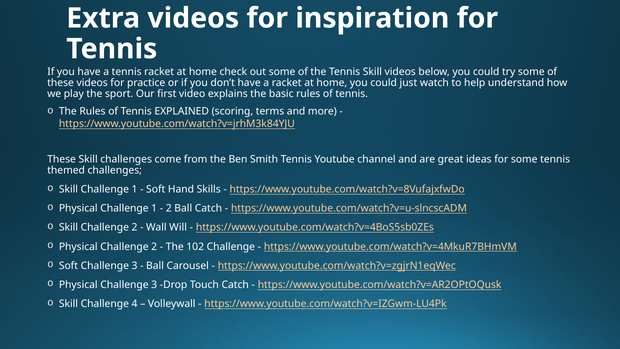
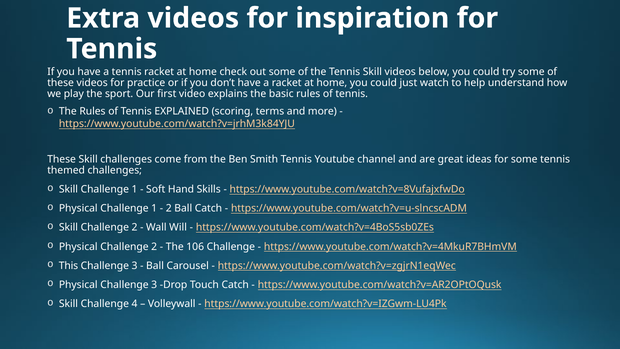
102: 102 -> 106 (195, 246)
Soft: Soft -> This (68, 266)
